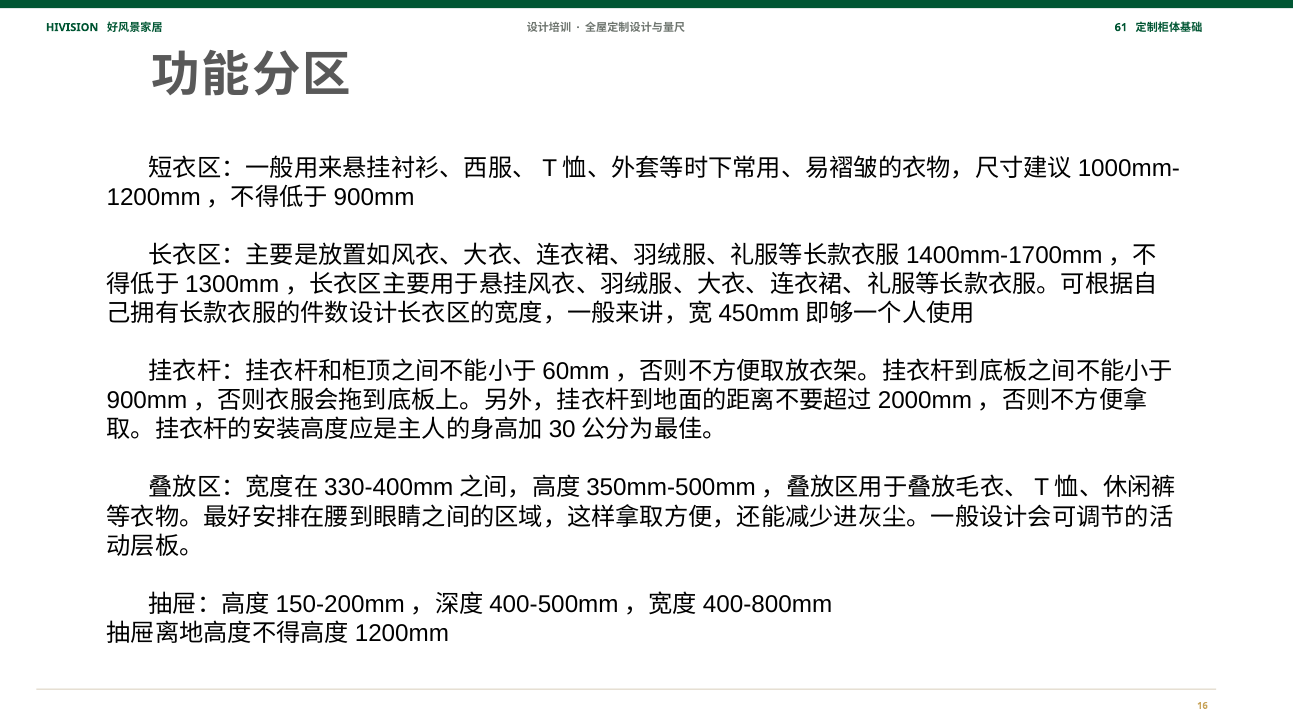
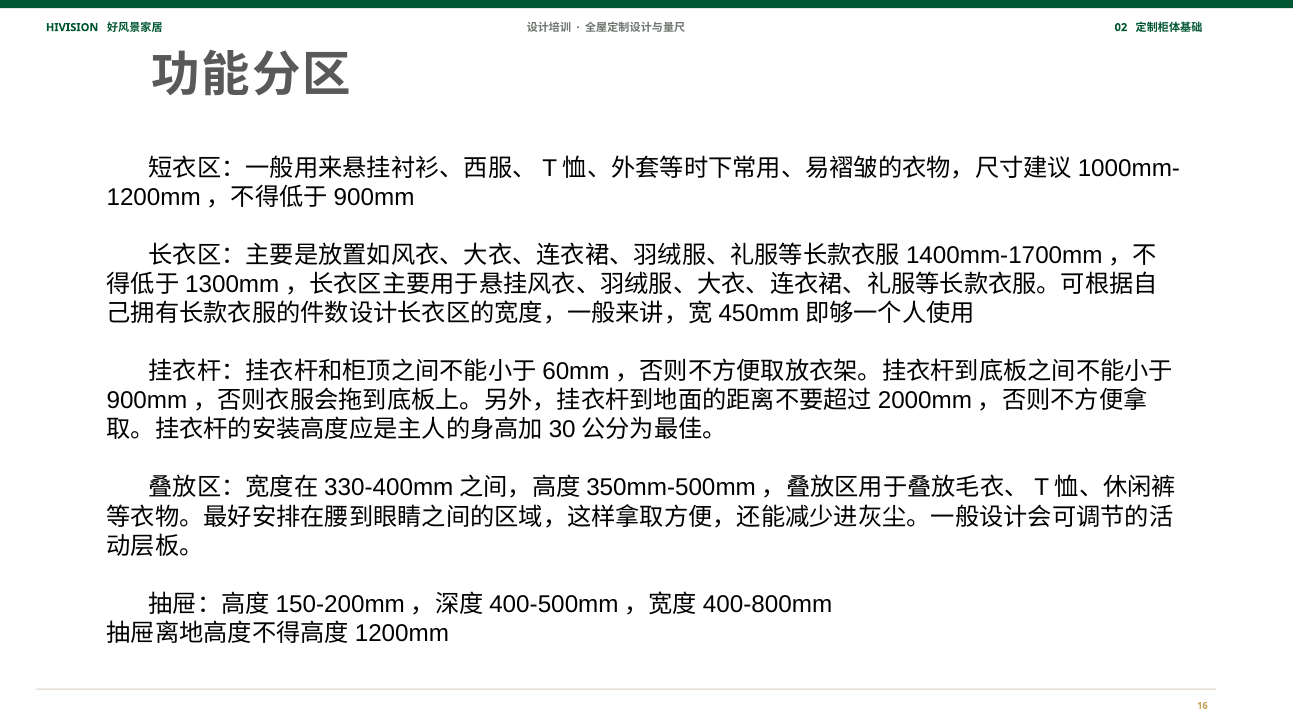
61: 61 -> 02 (1121, 27)
